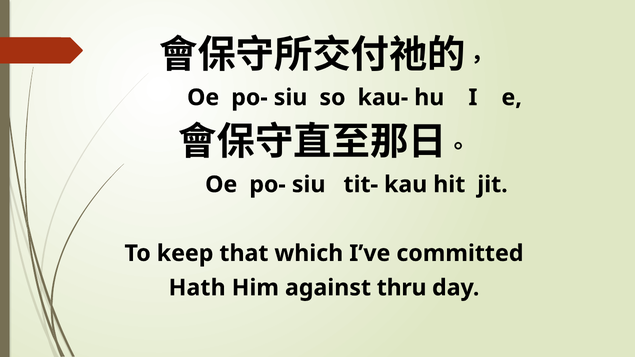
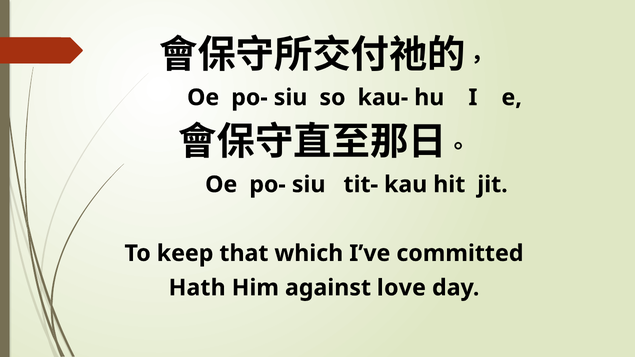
thru: thru -> love (401, 288)
